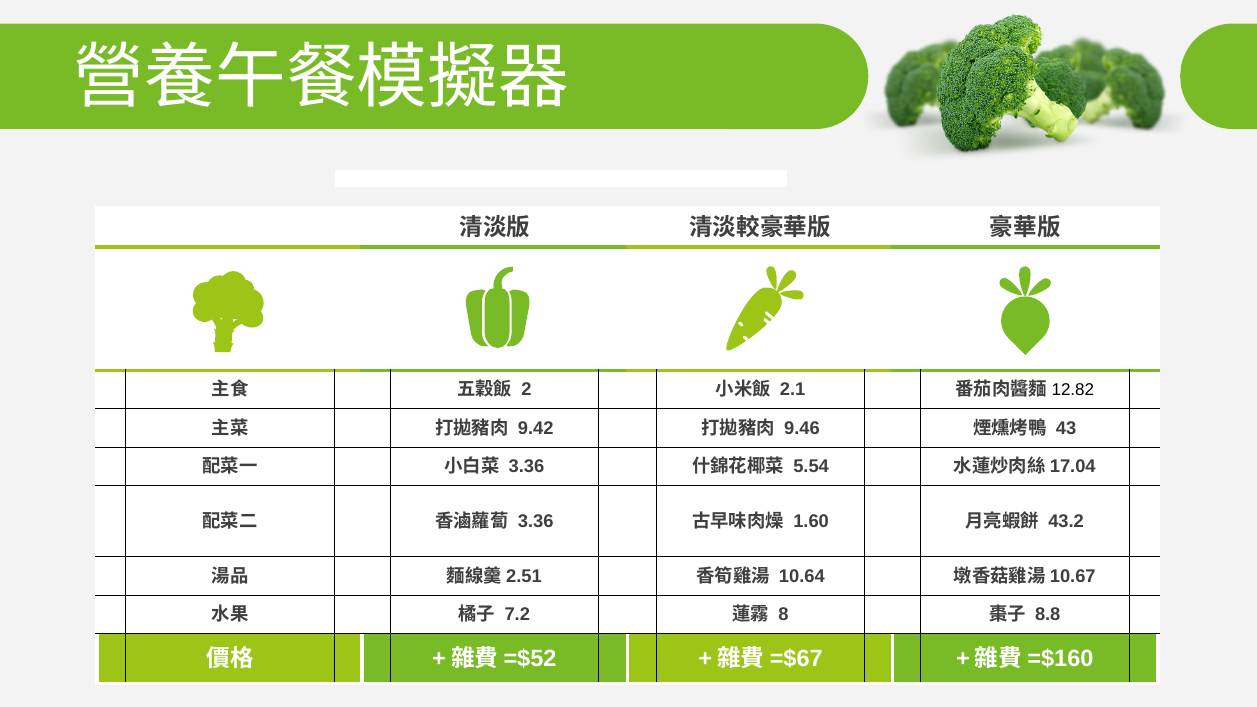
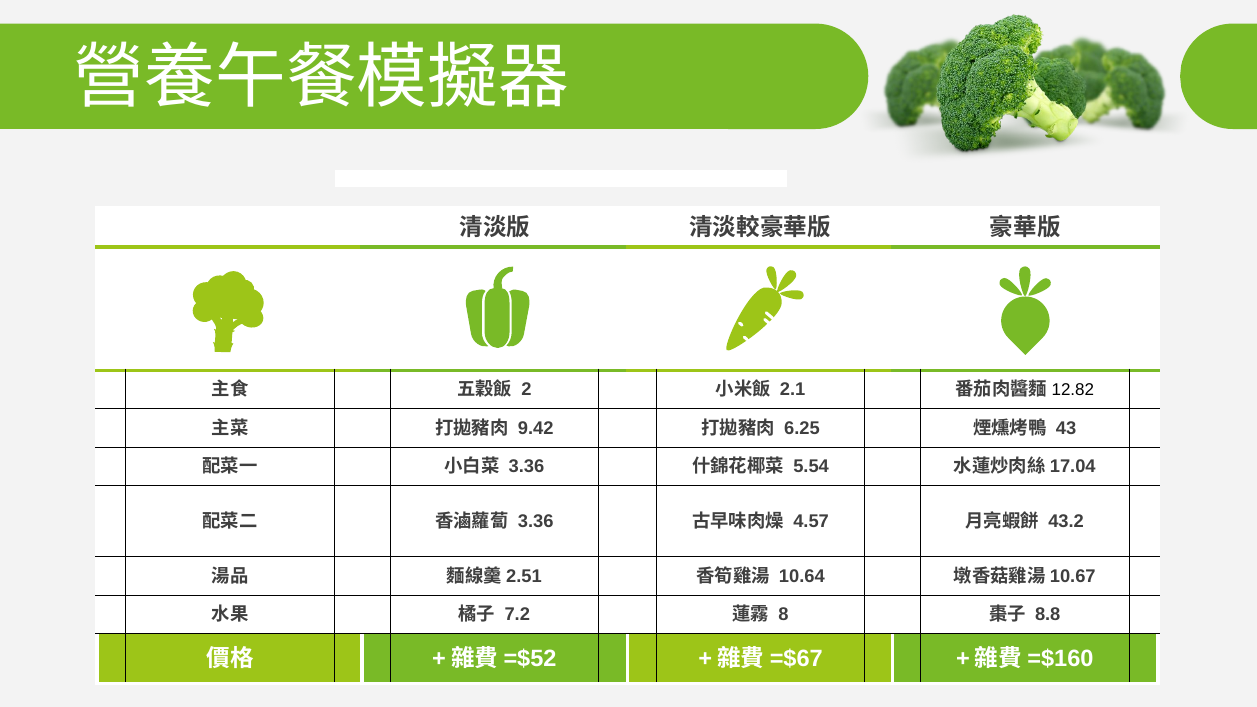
9.46: 9.46 -> 6.25 (802, 428)
1.60: 1.60 -> 4.57 (811, 521)
